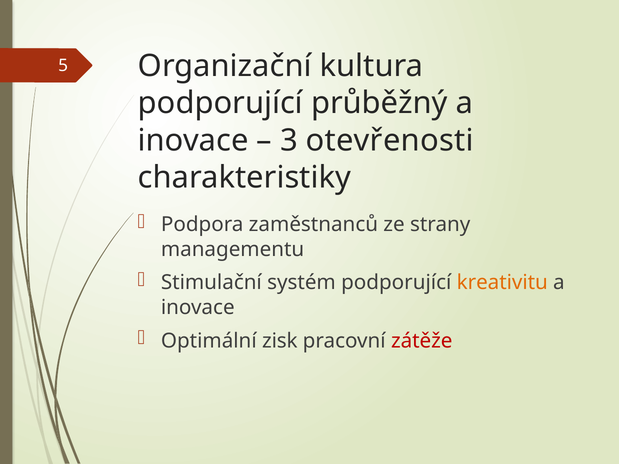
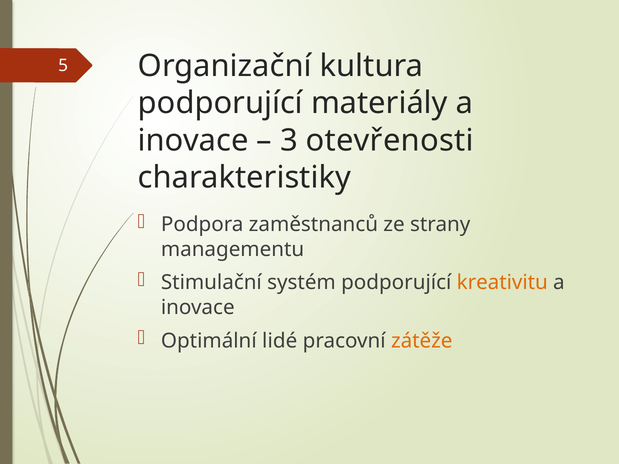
průběžný: průběžný -> materiály (379, 103)
zisk: zisk -> lidé (280, 341)
zátěže colour: red -> orange (422, 341)
